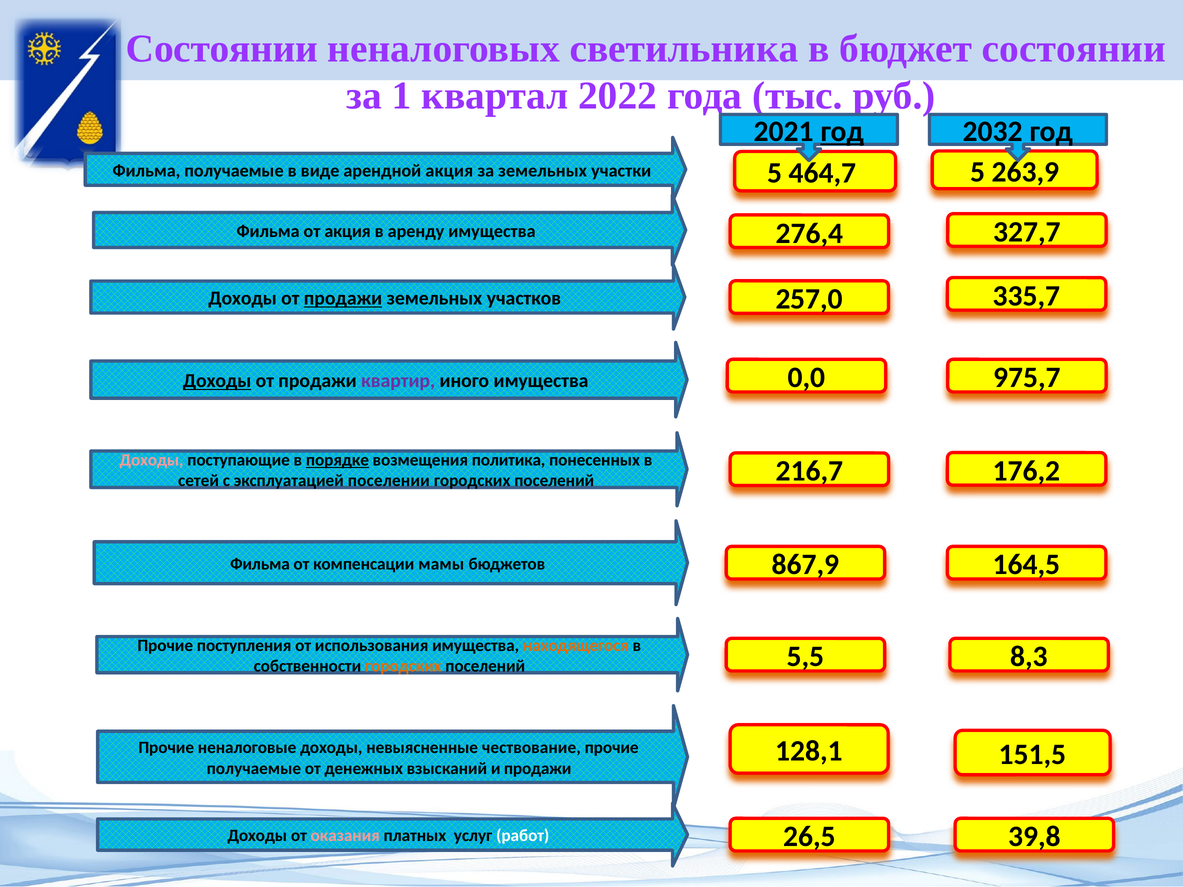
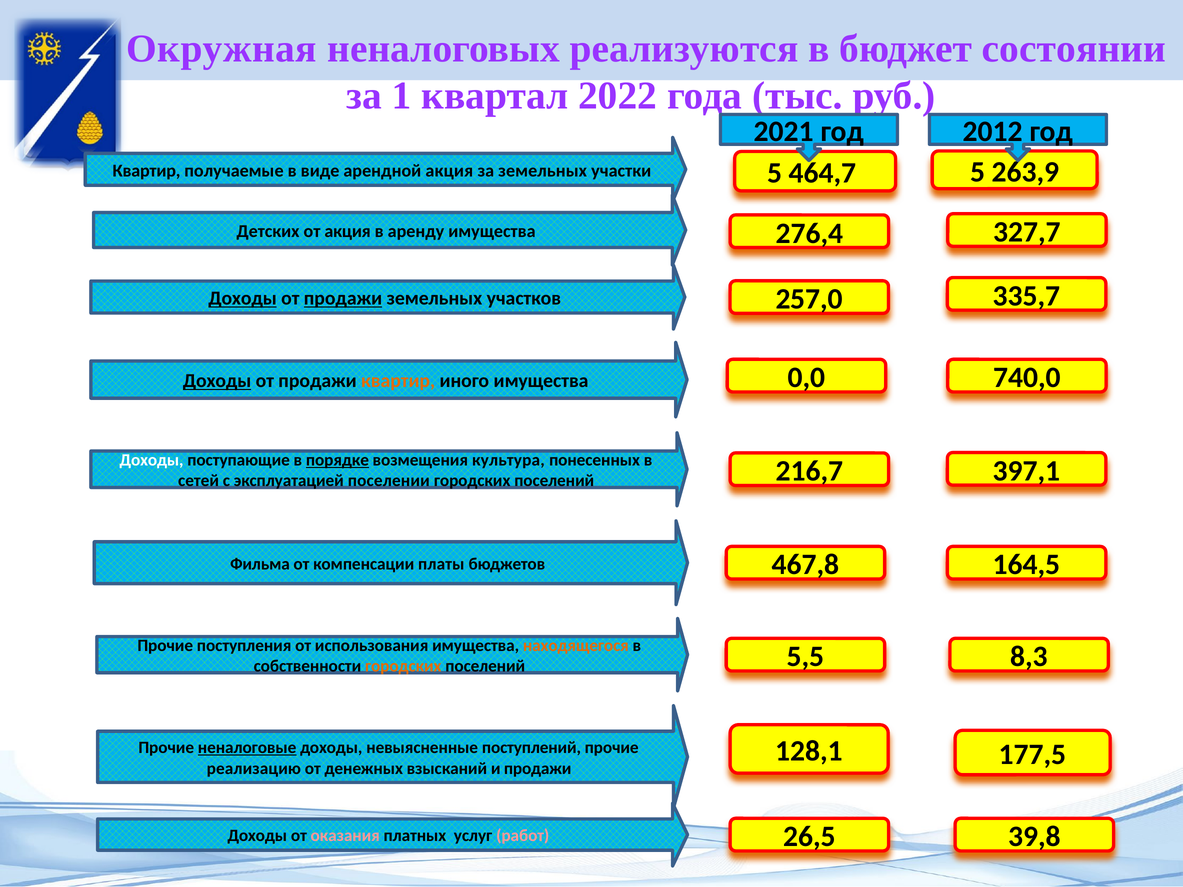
Состоянии: Состоянии -> Окружная (222, 49)
светильника: светильника -> реализуются (684, 49)
год underline: present -> none (842, 132)
2032: 2032 -> 2012 (993, 132)
Фильма: Фильма -> Квартир (147, 171)
Фильма: Фильма -> Детских (268, 231)
Доходы underline: none -> present (243, 299)
975,7: 975,7 -> 740,0 (1027, 378)
квартир colour: purple -> orange (398, 381)
Доходы colour: pink -> white (152, 460)
политика: политика -> культура (508, 460)
176,2: 176,2 -> 397,1 (1027, 471)
867,9: 867,9 -> 467,8 (805, 565)
мамы: мамы -> платы (441, 564)
неналоговые underline: none -> present (247, 748)
чествование: чествование -> поступлений (531, 748)
151,5: 151,5 -> 177,5 (1033, 755)
получаемые: получаемые -> реализацию (254, 769)
работ colour: white -> pink (523, 836)
